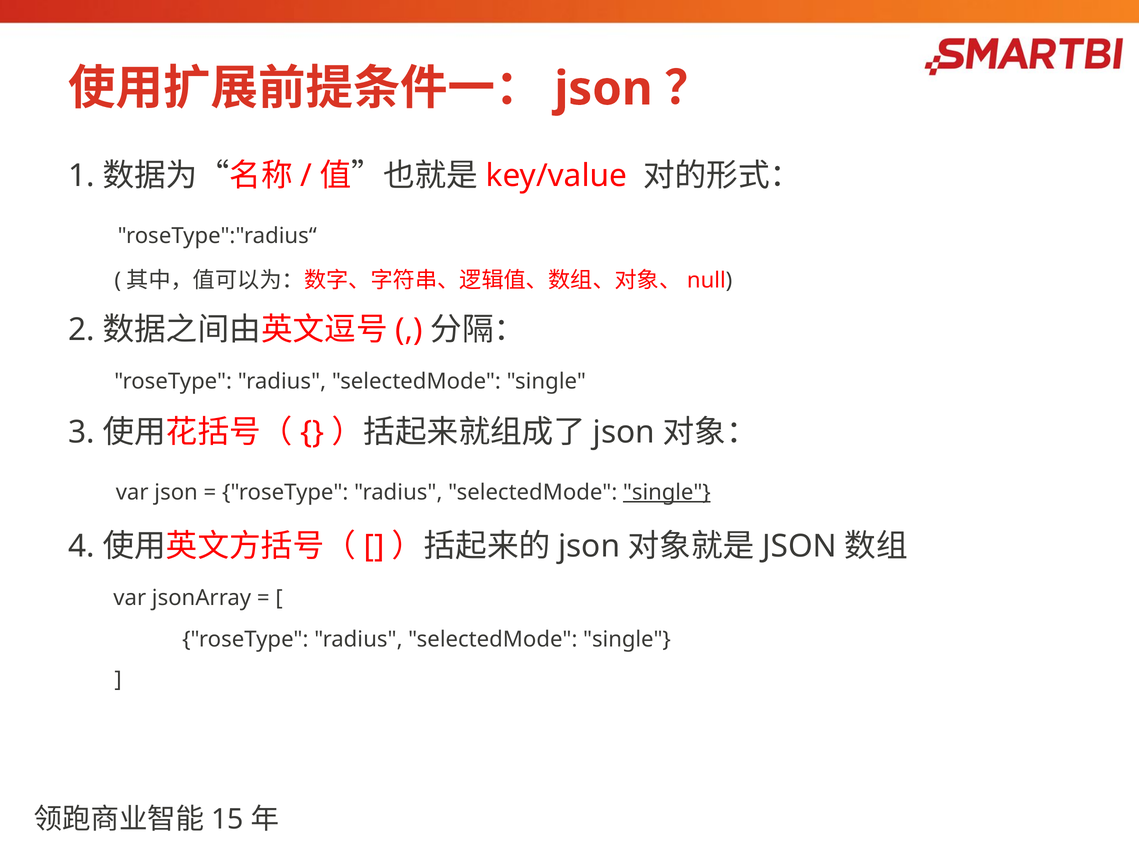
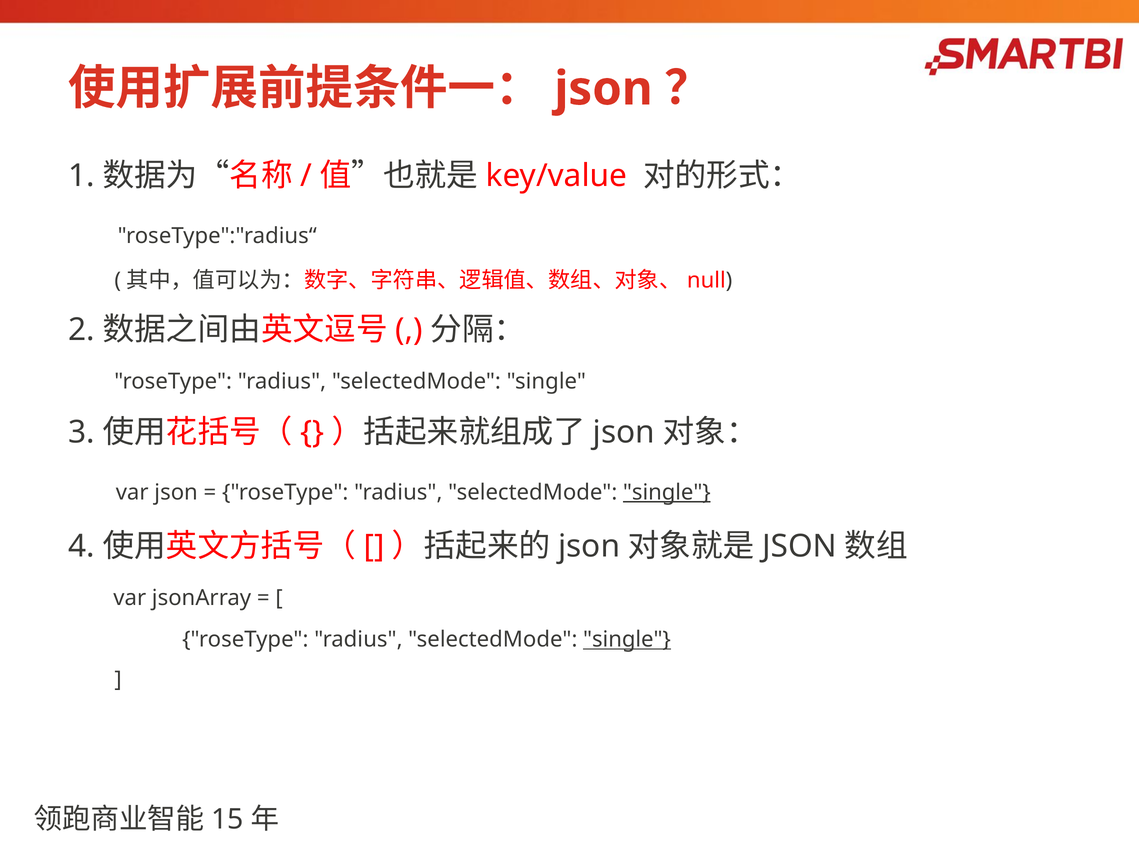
single underline: none -> present (627, 640)
